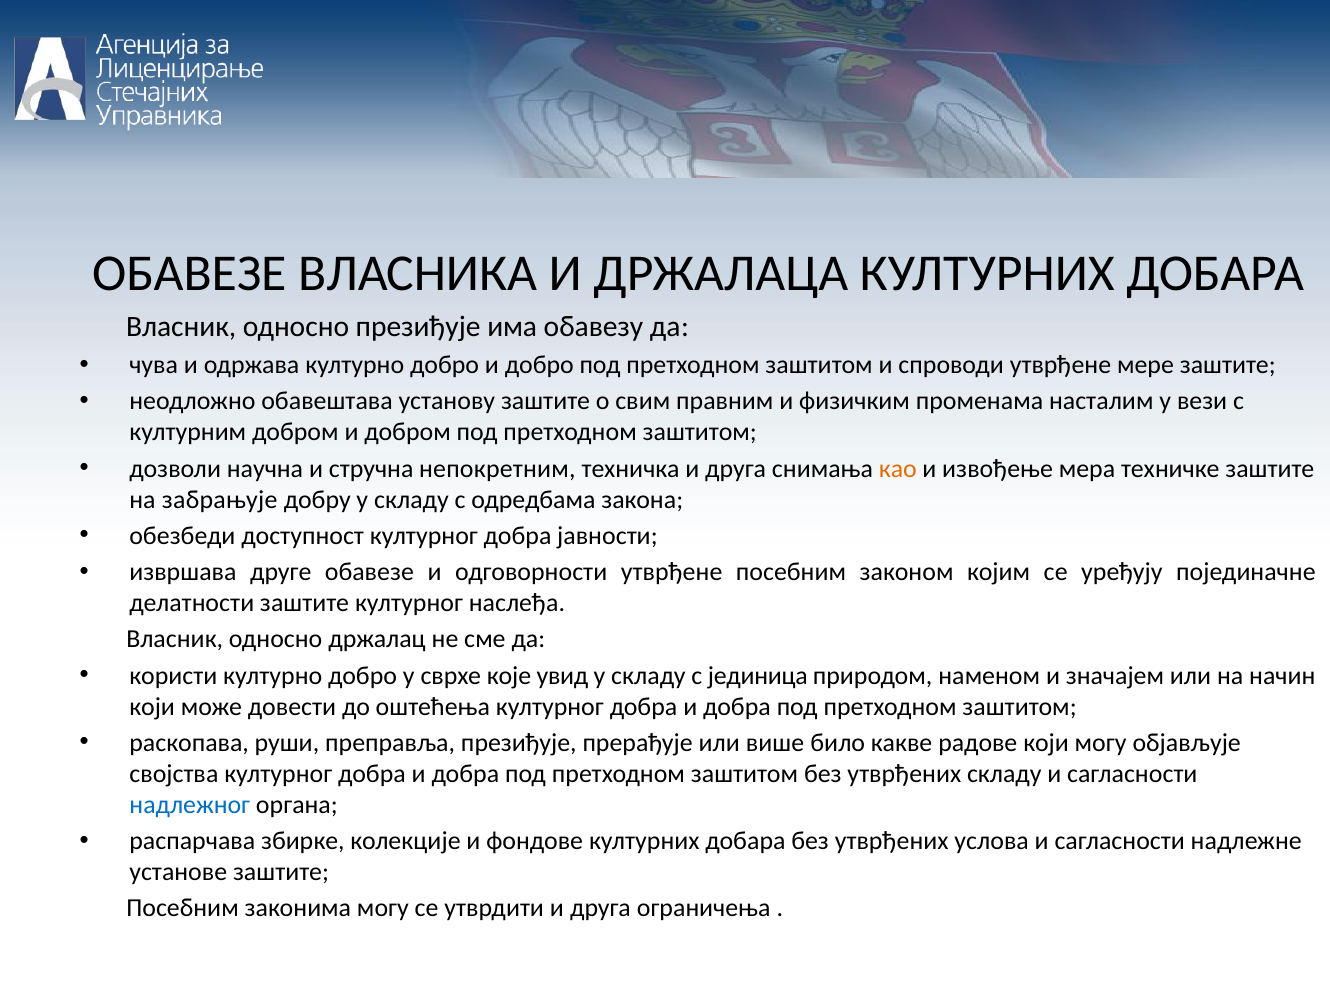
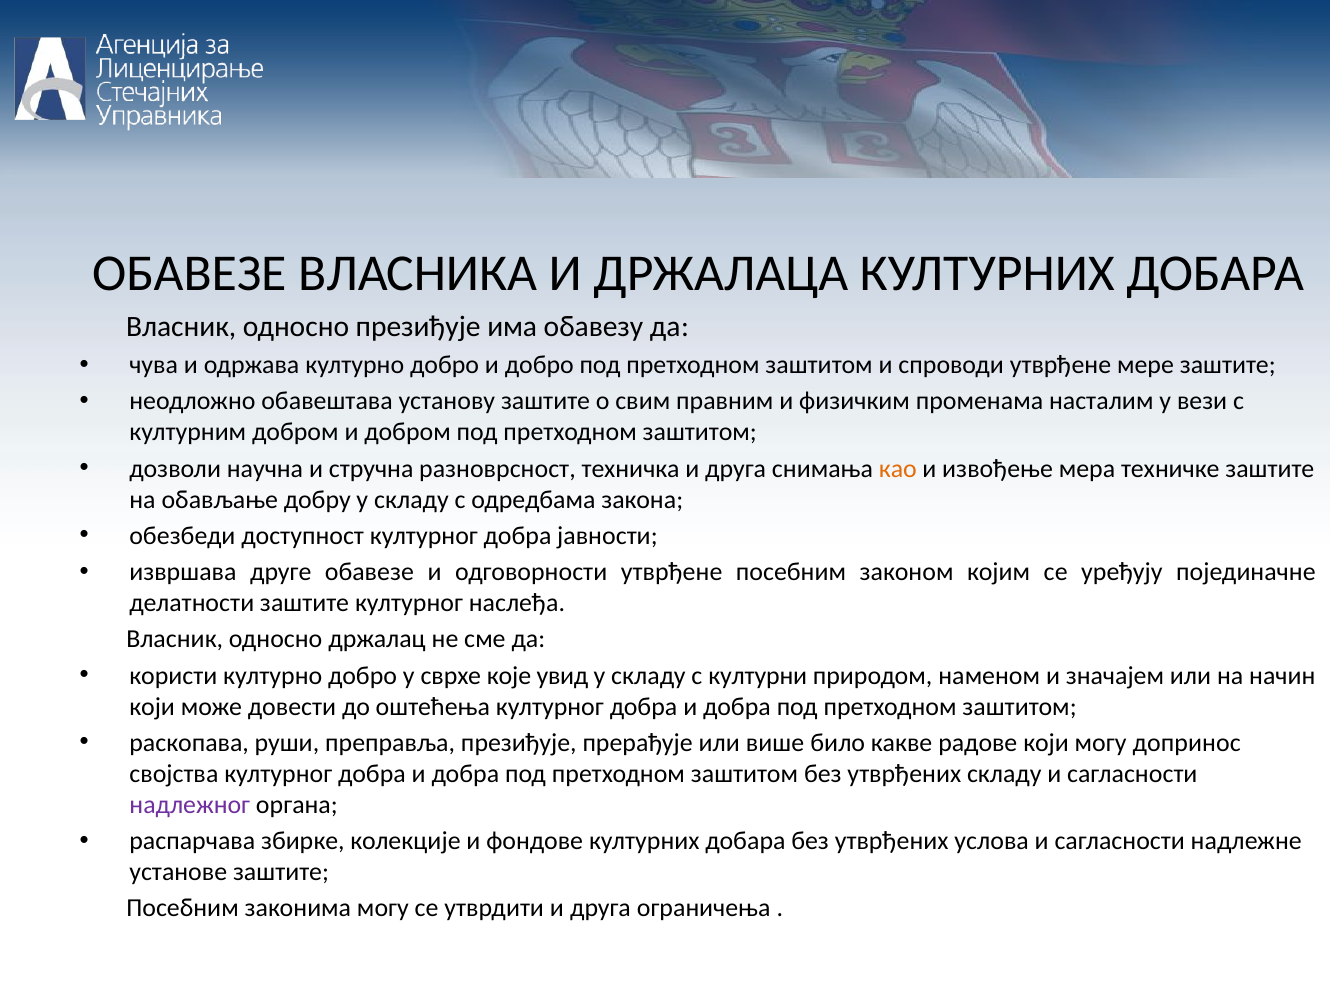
непокретним: непокретним -> разноврсност (497, 469)
забрањује: забрањује -> обављање (220, 500)
јединица: јединица -> културни (758, 676)
објављује: објављује -> допринос (1187, 743)
надлежног colour: blue -> purple (190, 805)
